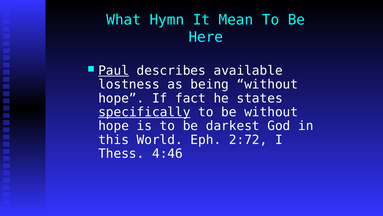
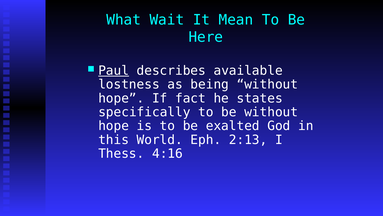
Hymn: Hymn -> Wait (167, 20)
specifically underline: present -> none (144, 112)
darkest: darkest -> exalted (233, 126)
2:72: 2:72 -> 2:13 (248, 139)
4:46: 4:46 -> 4:16 (167, 153)
